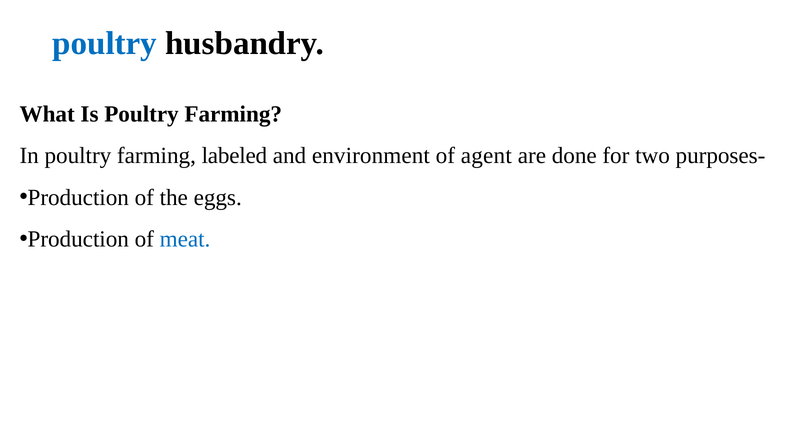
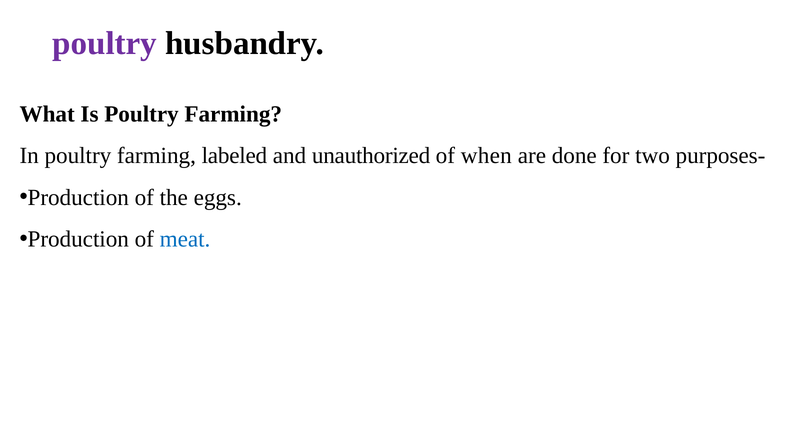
poultry colour: blue -> purple (105, 43)
environment: environment -> unauthorized (371, 156)
agent: agent -> when (486, 156)
